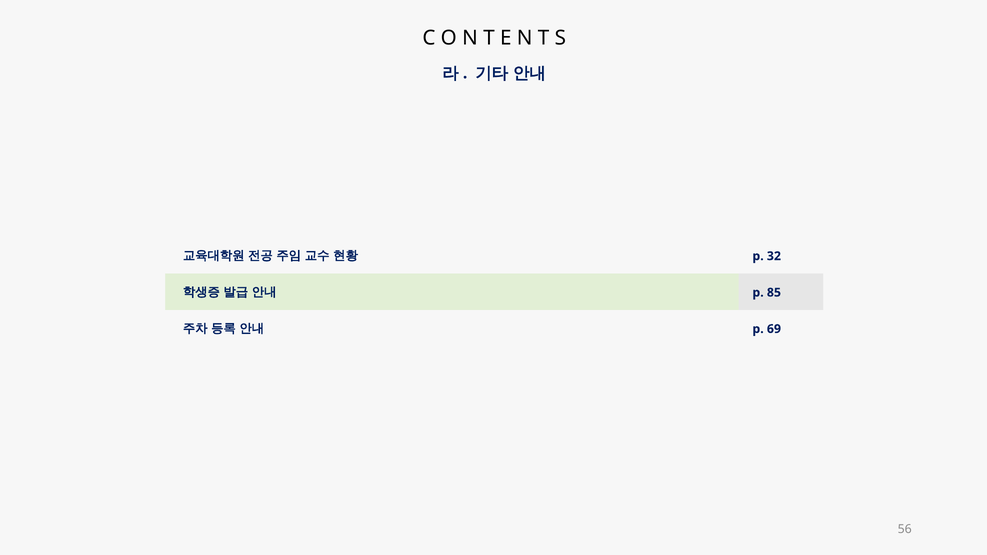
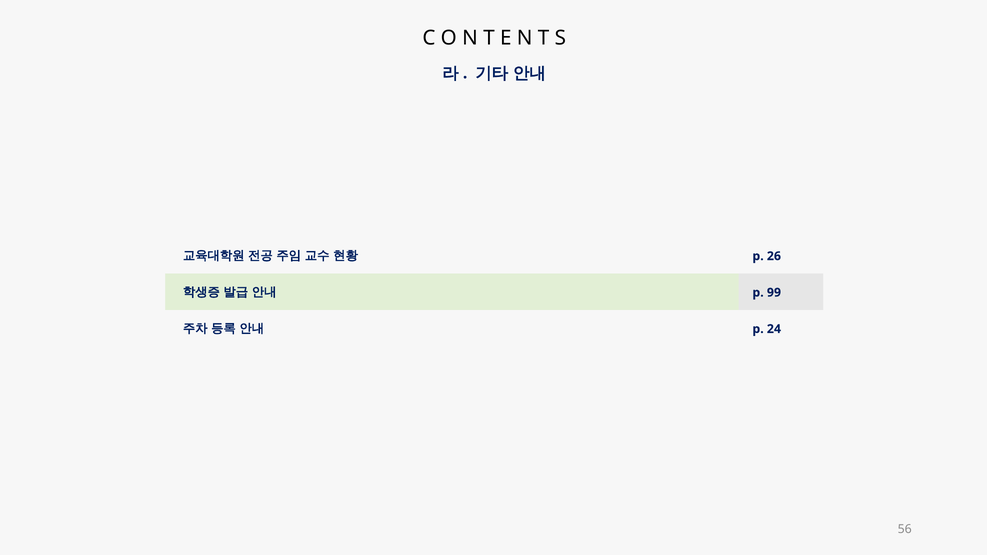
32: 32 -> 26 (774, 256)
85: 85 -> 99 (774, 293)
69: 69 -> 24 (774, 329)
